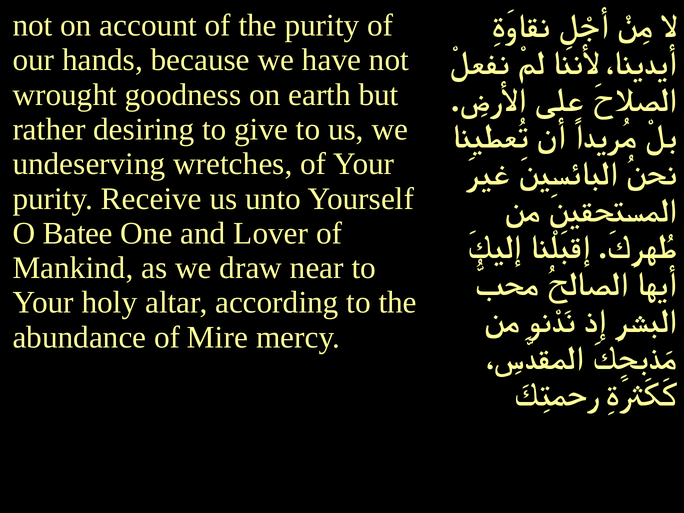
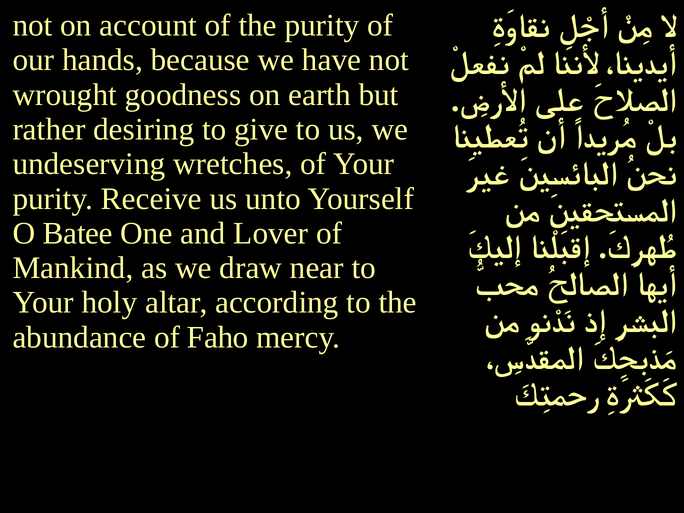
Mire: Mire -> Faho (218, 337)
